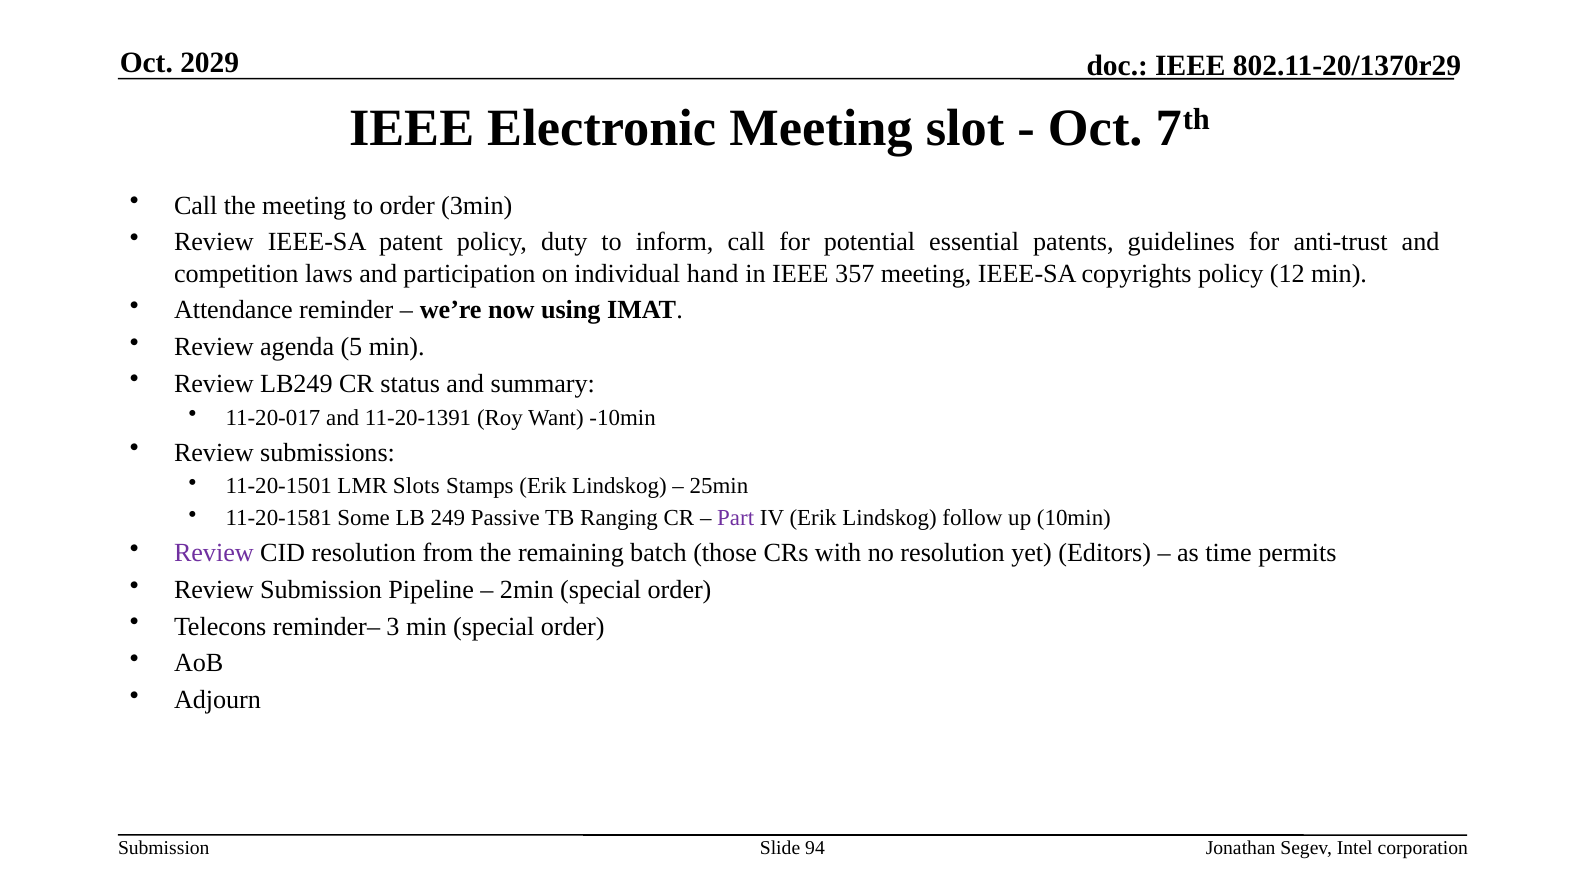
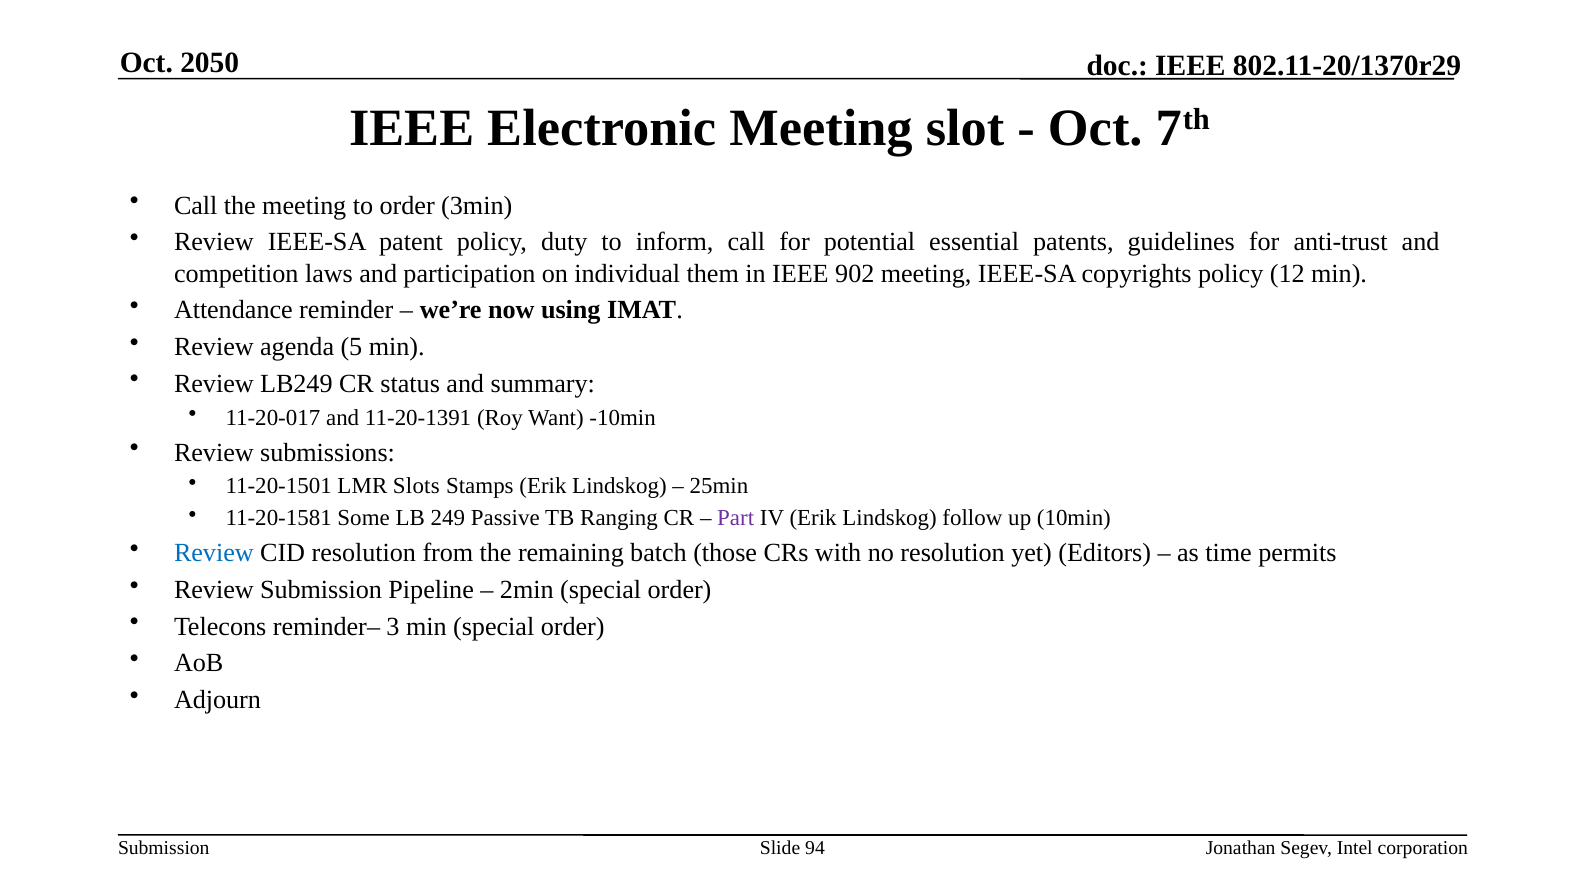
2029: 2029 -> 2050 (210, 62)
hand: hand -> them (713, 274)
357: 357 -> 902 (855, 274)
Review colour: purple -> blue (214, 553)
